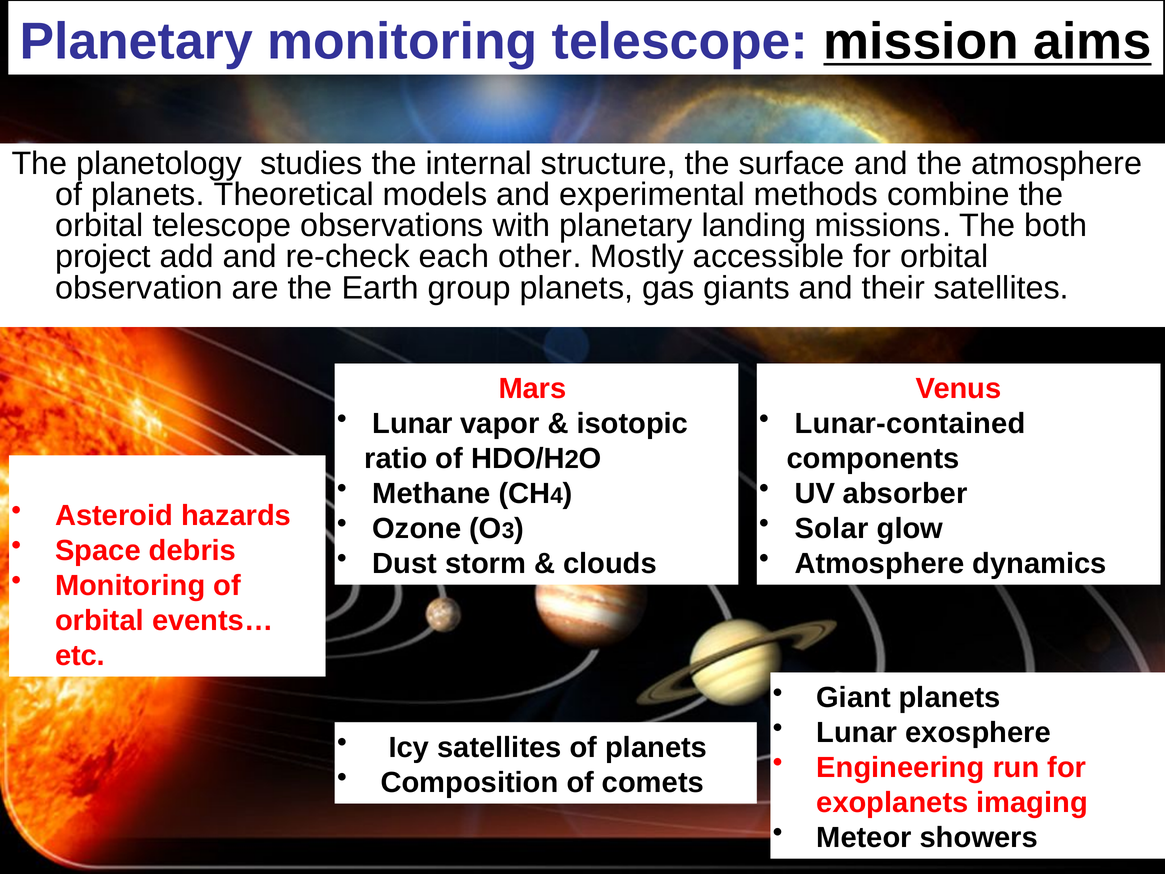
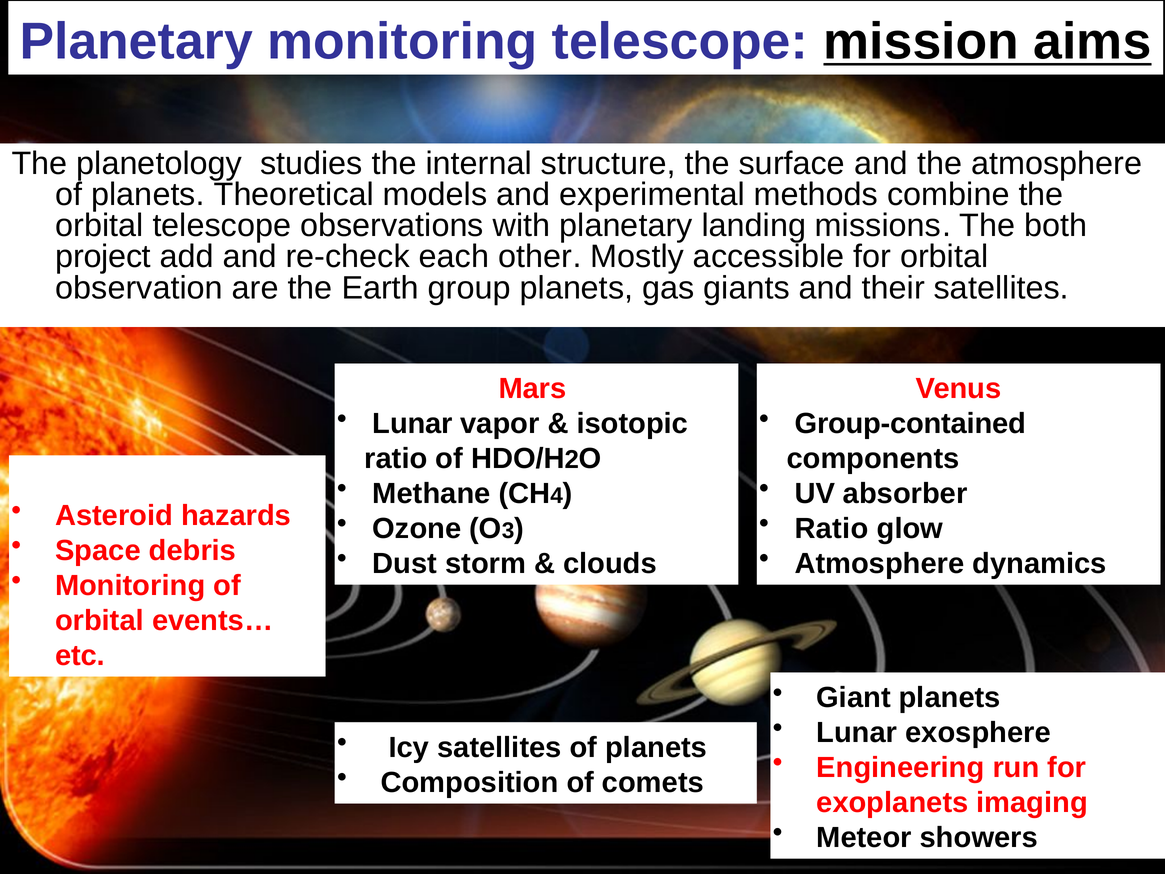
Lunar-contained: Lunar-contained -> Group-contained (910, 424)
Solar: Solar -> Ratio (832, 528)
